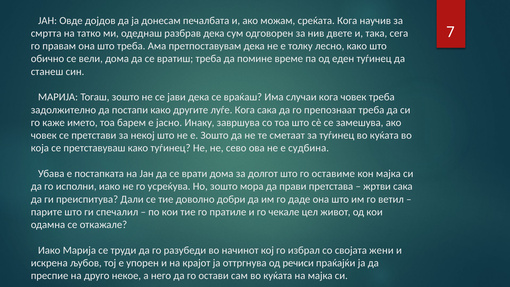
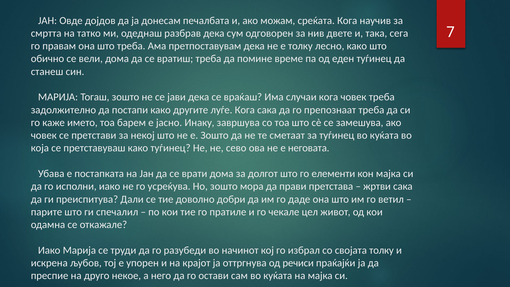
судбина: судбина -> неговата (309, 148)
оставиме: оставиме -> елементи (333, 174)
својата жени: жени -> толку (382, 250)
